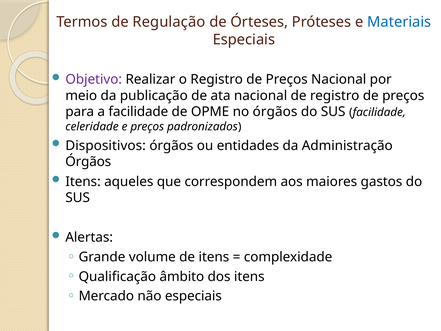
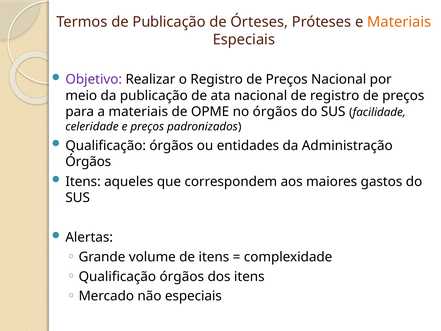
de Regulação: Regulação -> Publicação (169, 22)
Materiais colour: blue -> orange (399, 22)
a facilidade: facilidade -> materiais (138, 112)
Dispositivos: Dispositivos -> Qualificação (106, 145)
âmbito: âmbito -> órgãos (182, 276)
